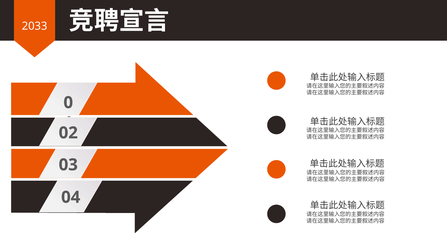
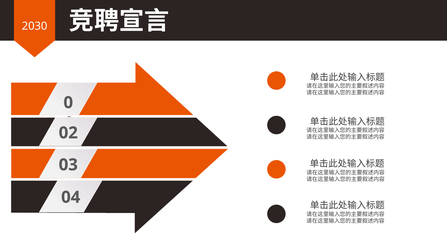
2033: 2033 -> 2030 (35, 26)
